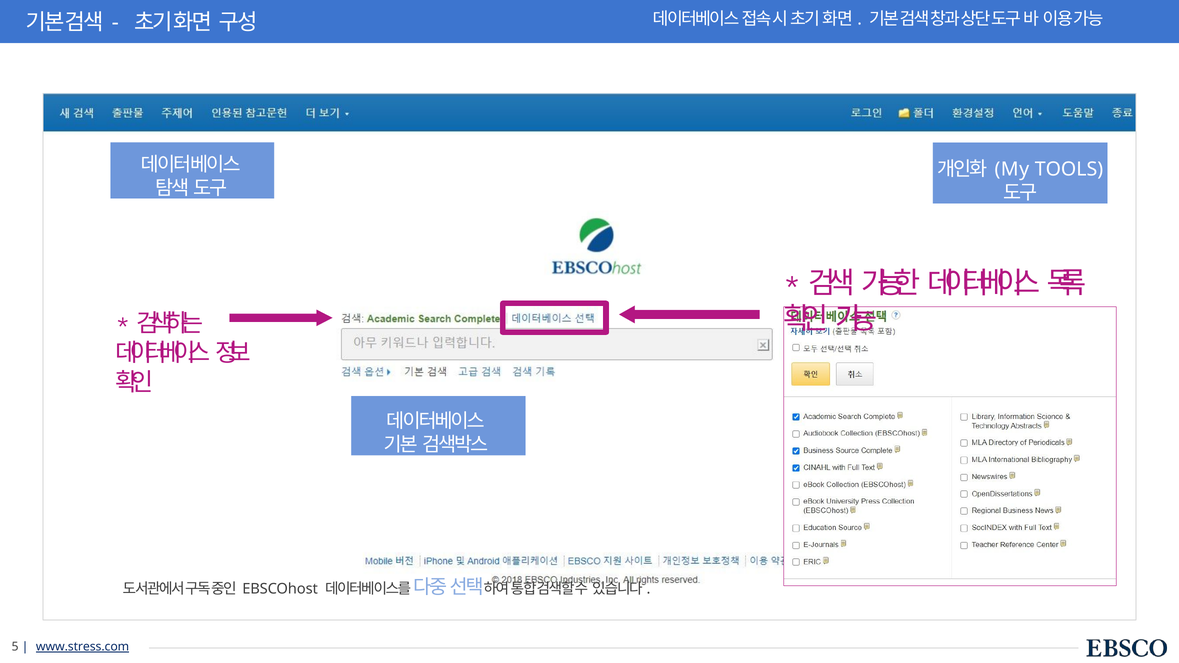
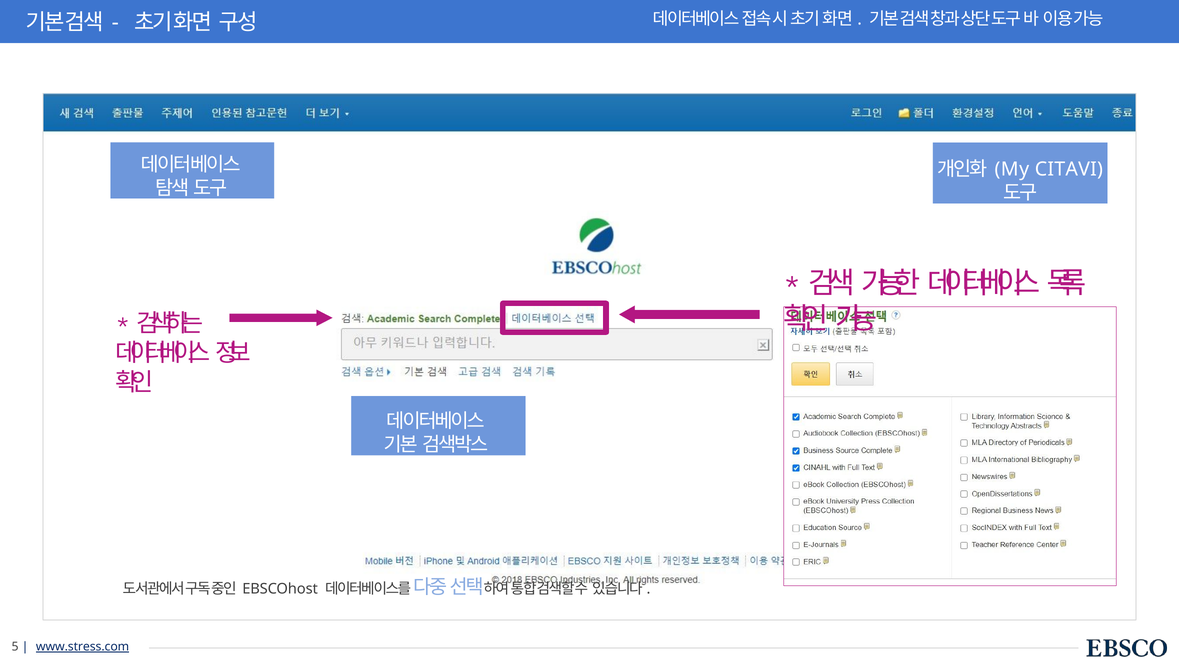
TOOLS: TOOLS -> CITAVI (1069, 169)
